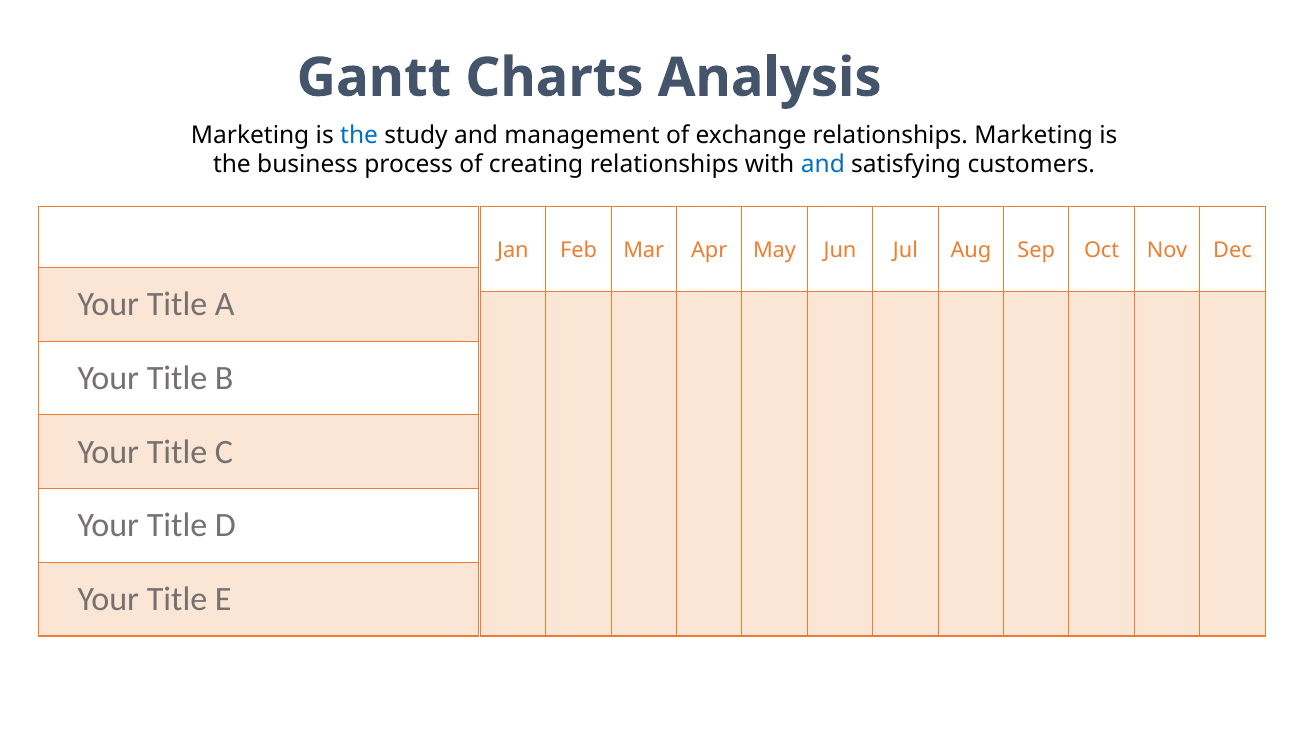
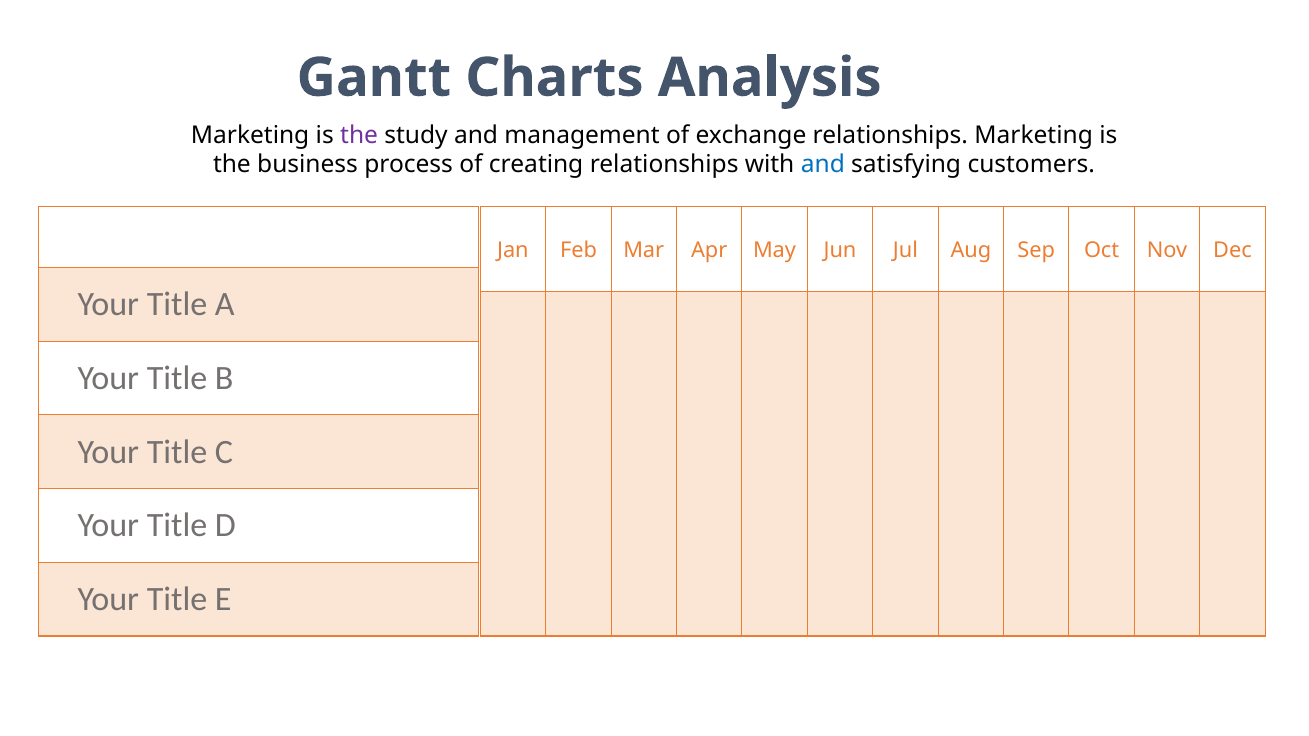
the colour: blue -> purple (359, 135)
